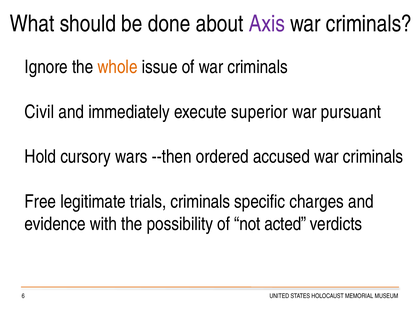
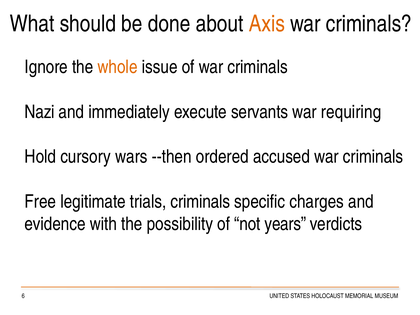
Axis colour: purple -> orange (267, 24)
Civil: Civil -> Nazi (40, 112)
superior: superior -> servants (260, 112)
pursuant: pursuant -> requiring (351, 112)
acted: acted -> years (285, 224)
